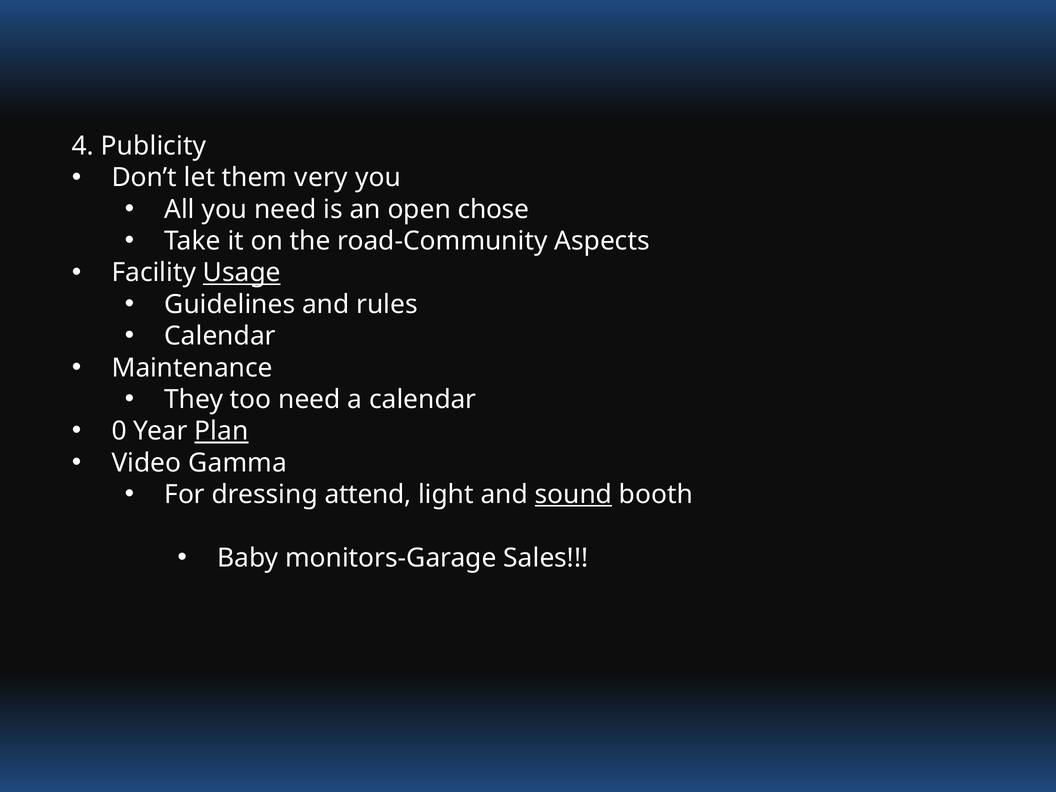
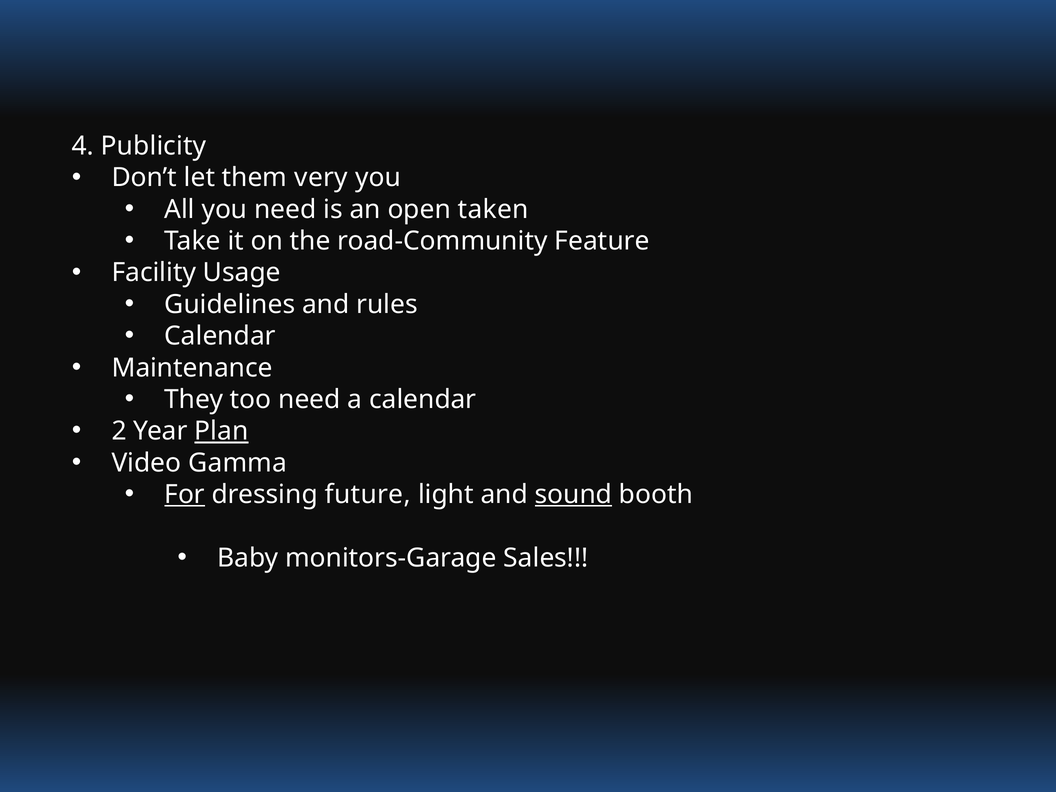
chose: chose -> taken (493, 209)
Aspects: Aspects -> Feature (602, 241)
Usage underline: present -> none (242, 273)
0: 0 -> 2 (119, 431)
For underline: none -> present (185, 495)
attend: attend -> future (368, 495)
